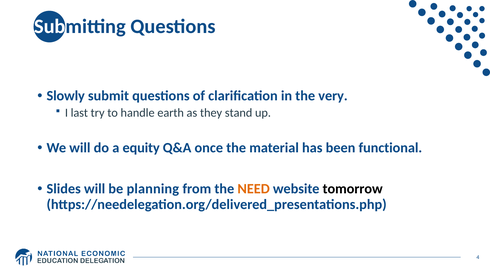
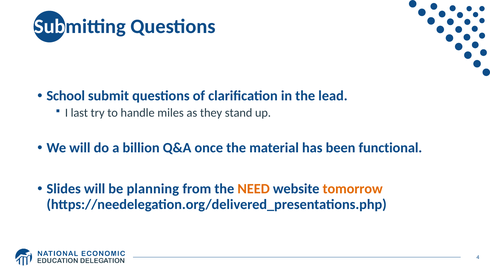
Slowly: Slowly -> School (66, 96)
very: very -> lead (333, 96)
earth: earth -> miles (171, 113)
equity: equity -> billion (141, 148)
tomorrow colour: black -> orange (353, 189)
